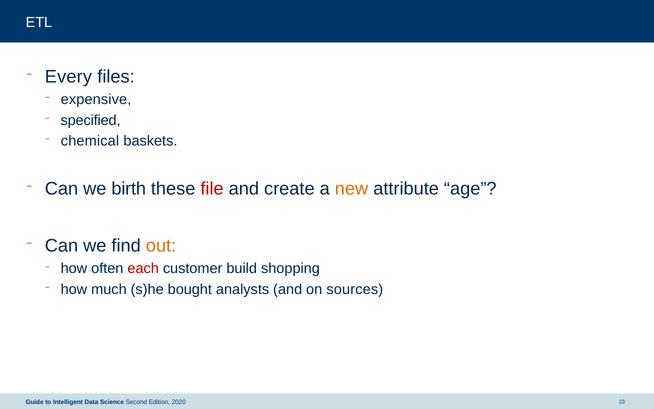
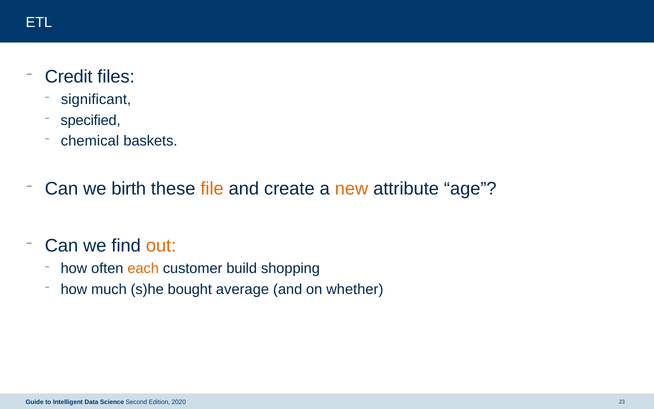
Every: Every -> Credit (69, 77)
expensive: expensive -> significant (96, 99)
file colour: red -> orange (212, 189)
each colour: red -> orange (143, 269)
analysts: analysts -> average (243, 289)
sources: sources -> whether (355, 289)
